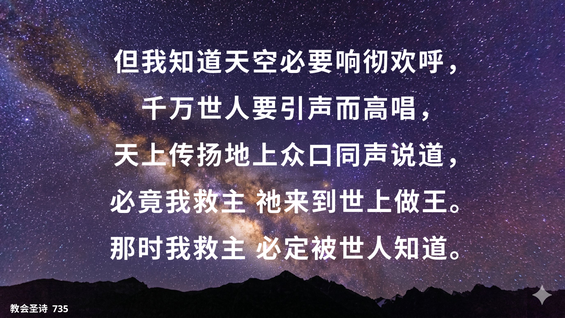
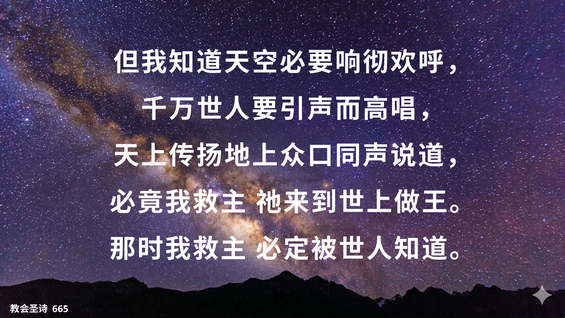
735: 735 -> 665 (60, 309)
